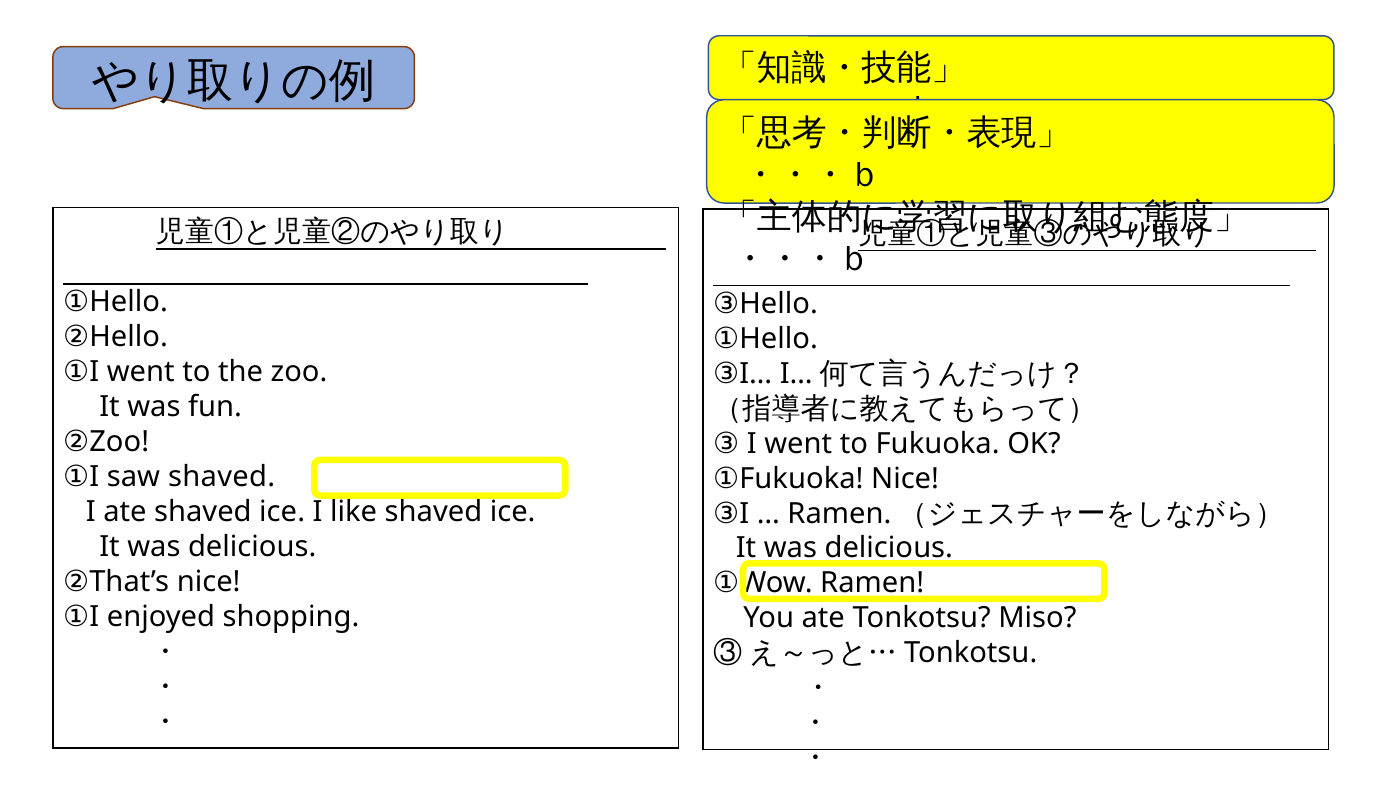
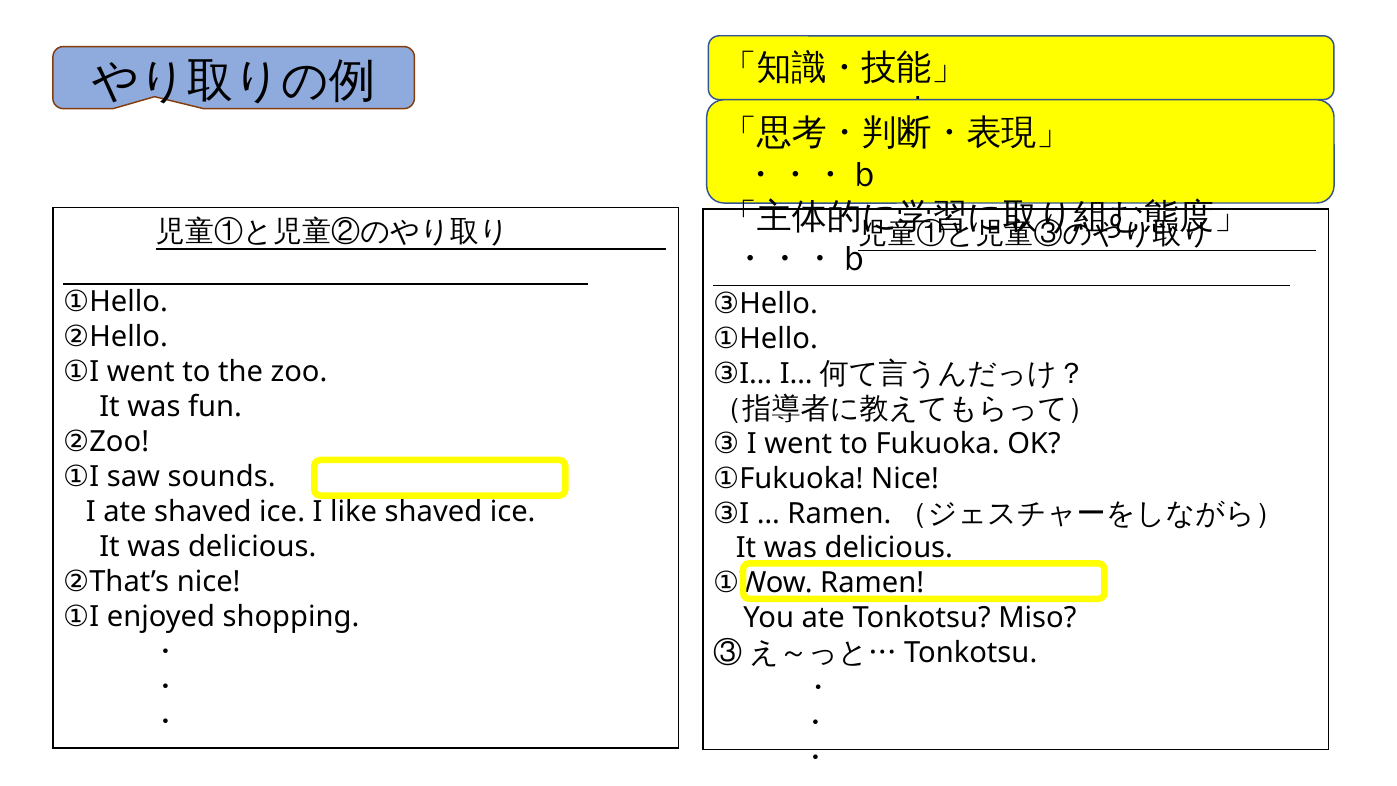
saw shaved: shaved -> sounds (222, 477)
